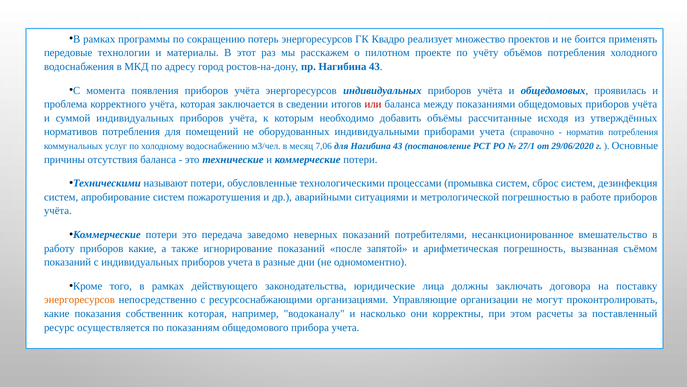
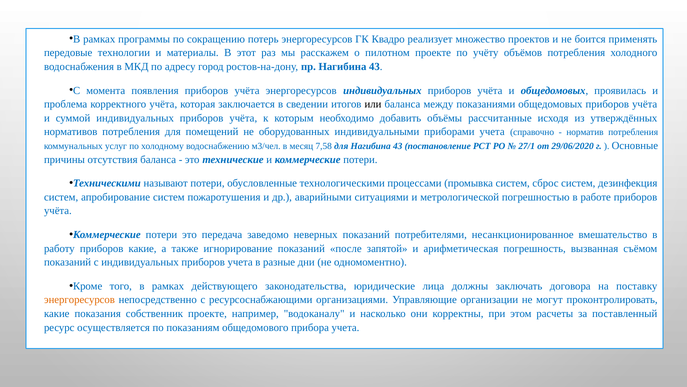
или colour: red -> black (373, 104)
7,06: 7,06 -> 7,58 (324, 146)
собственник которая: которая -> проекте (207, 313)
